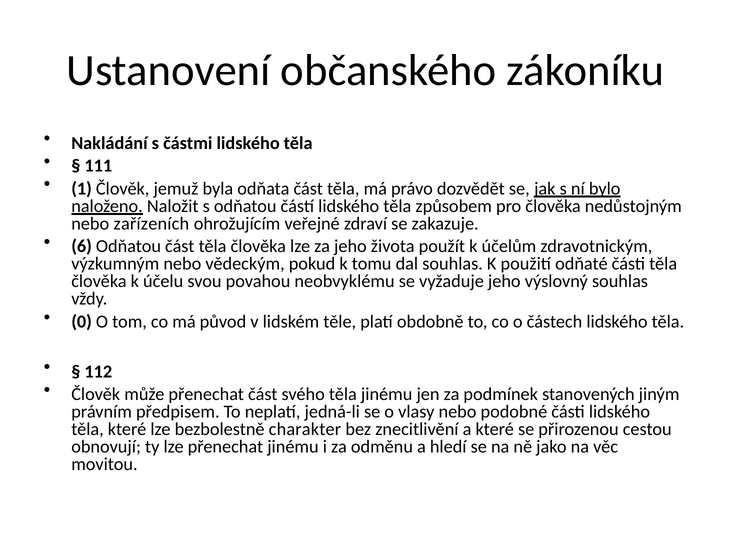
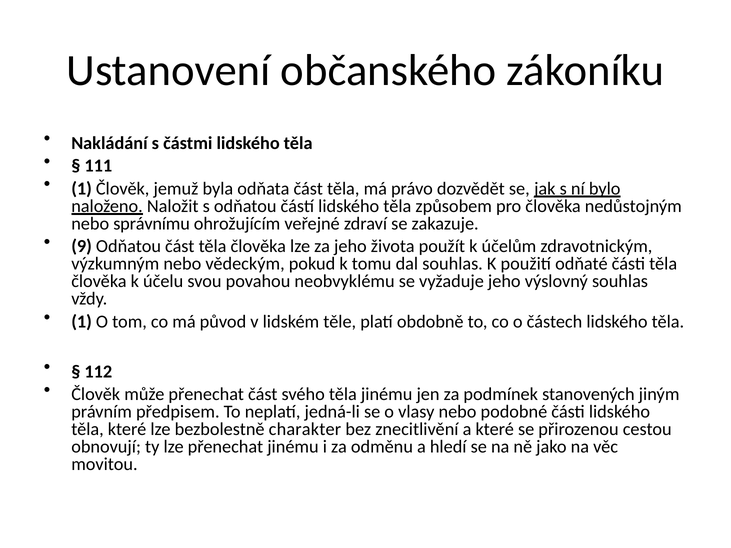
zařízeních: zařízeních -> správnímu (152, 224)
6: 6 -> 9 (82, 246)
0: 0 -> 1 (82, 322)
